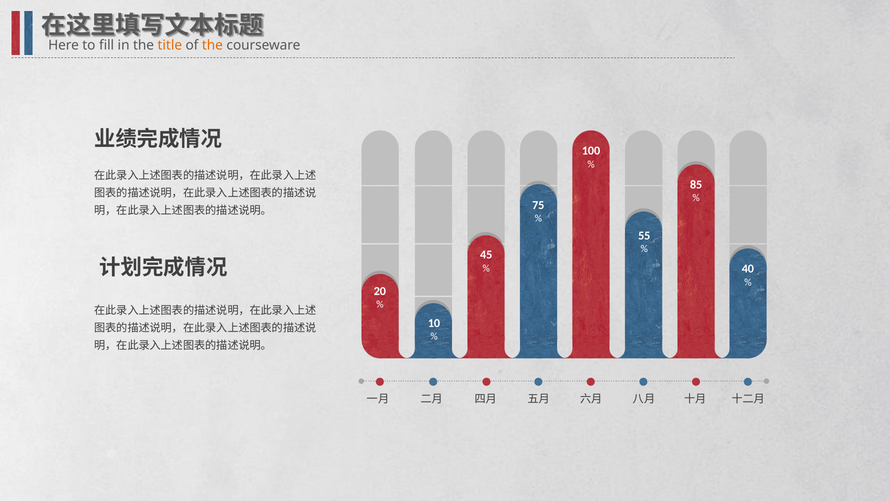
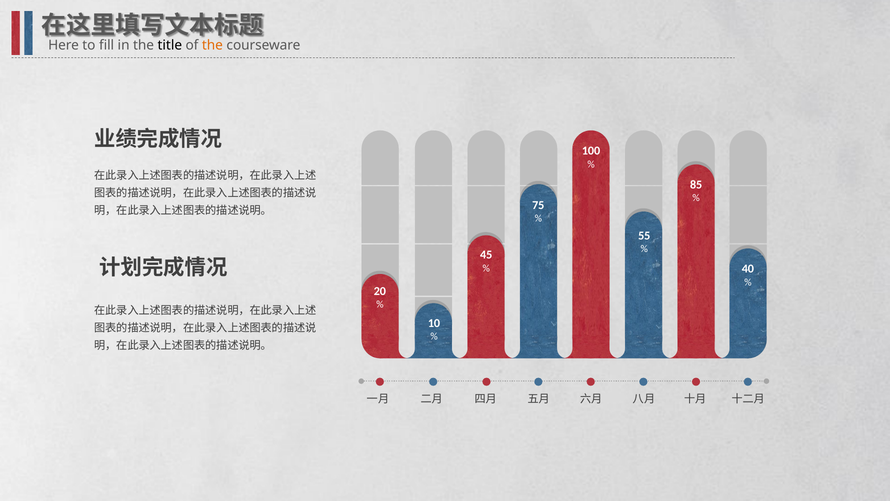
title colour: orange -> black (170, 45)
